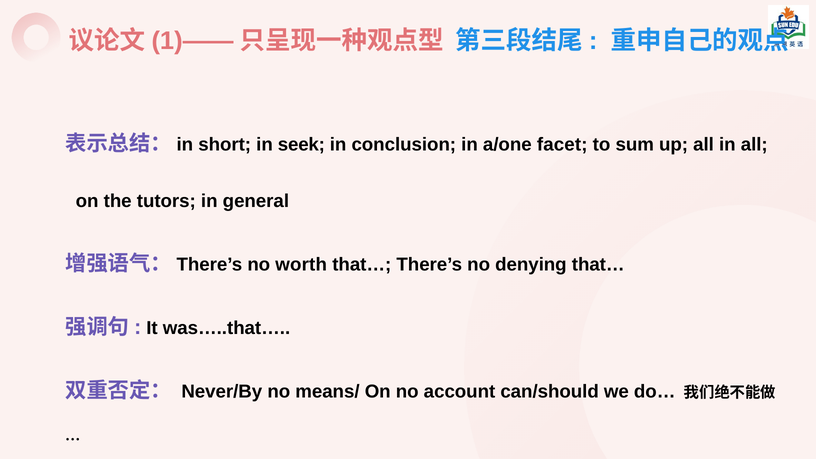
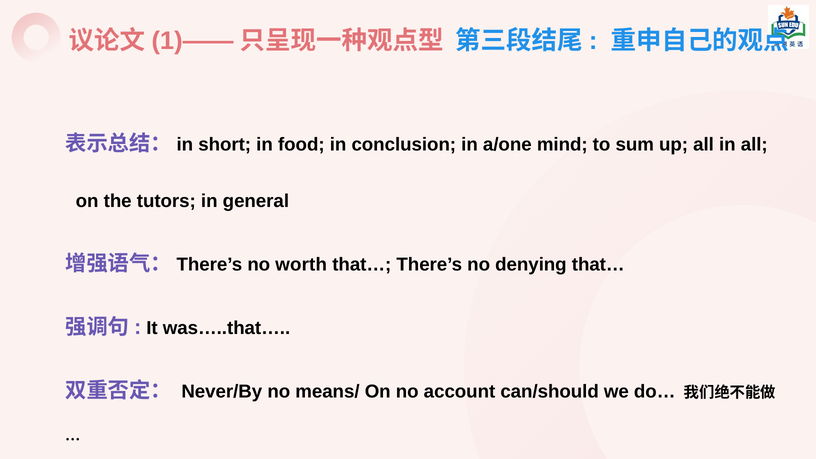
seek: seek -> food (301, 145)
facet: facet -> mind (562, 145)
